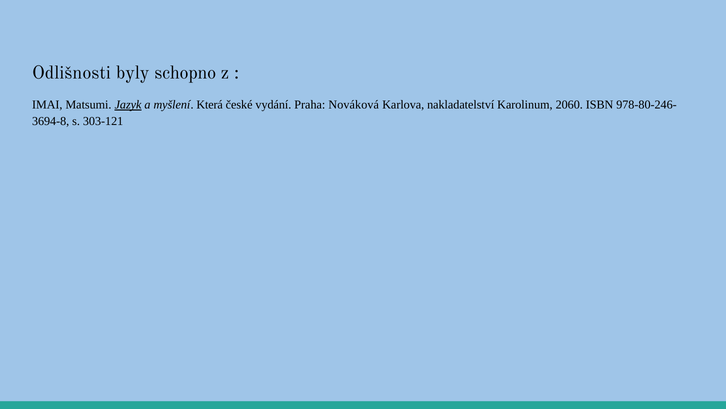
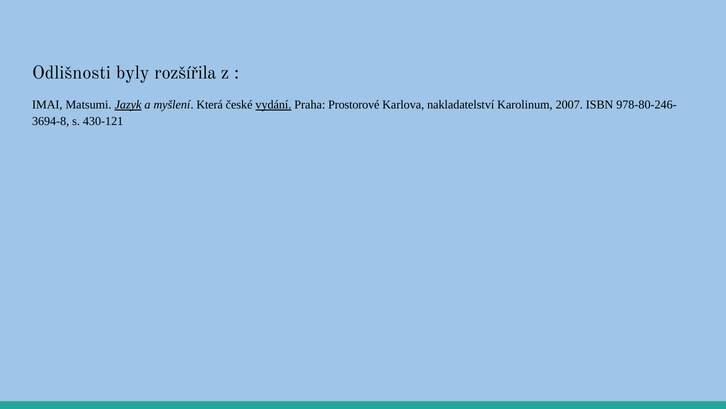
schopno: schopno -> rozšířila (185, 73)
vydání underline: none -> present (273, 105)
Nováková: Nováková -> Prostorové (354, 105)
2060: 2060 -> 2007 (569, 105)
303-121: 303-121 -> 430-121 (103, 121)
